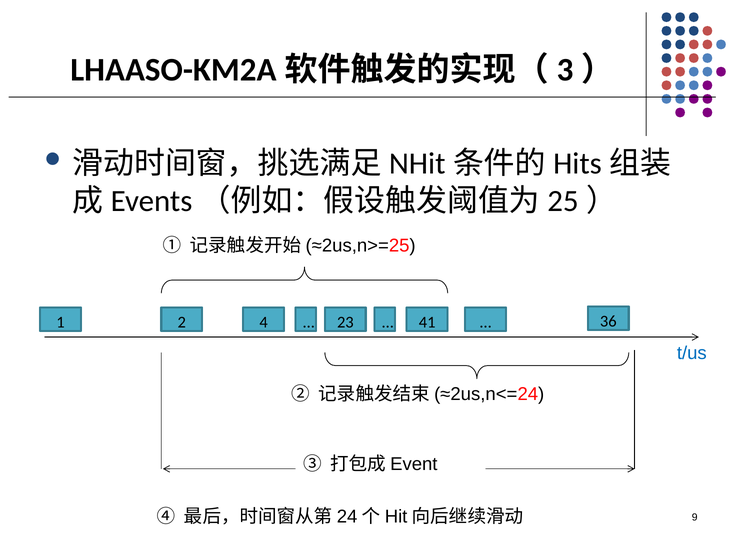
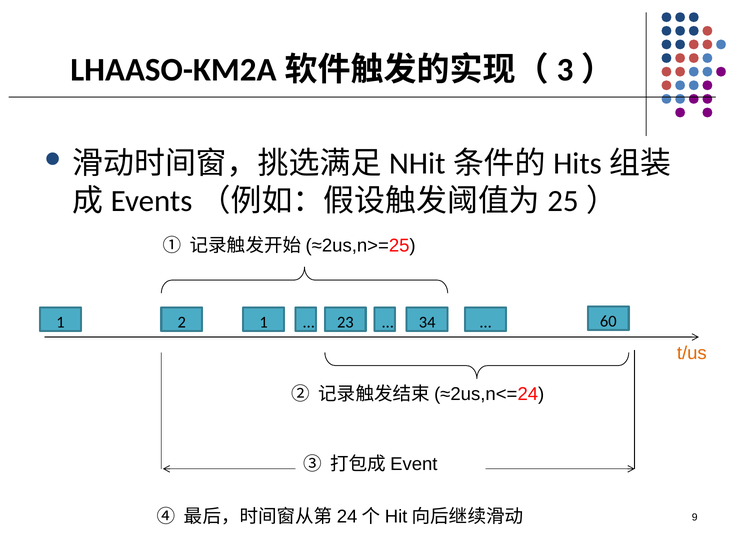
2 4: 4 -> 1 (264, 323)
41: 41 -> 34 (427, 323)
36: 36 -> 60 (608, 322)
t/us colour: blue -> orange (692, 353)
